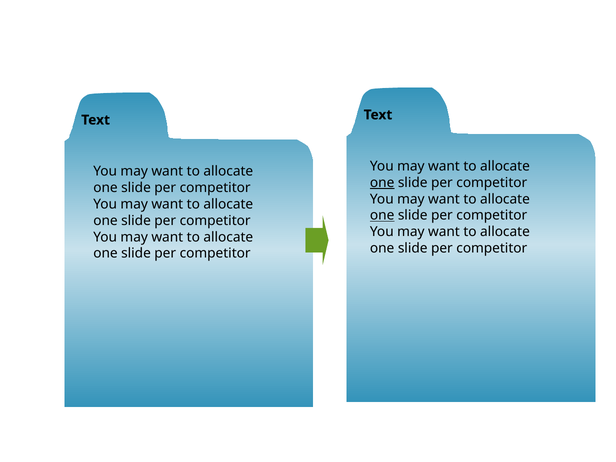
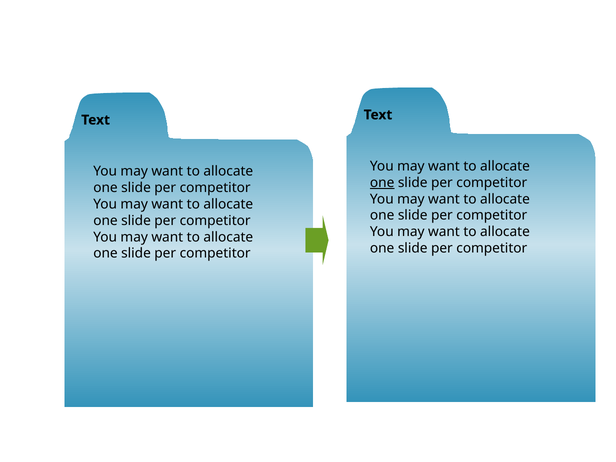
one underline: present -> none (382, 215)
